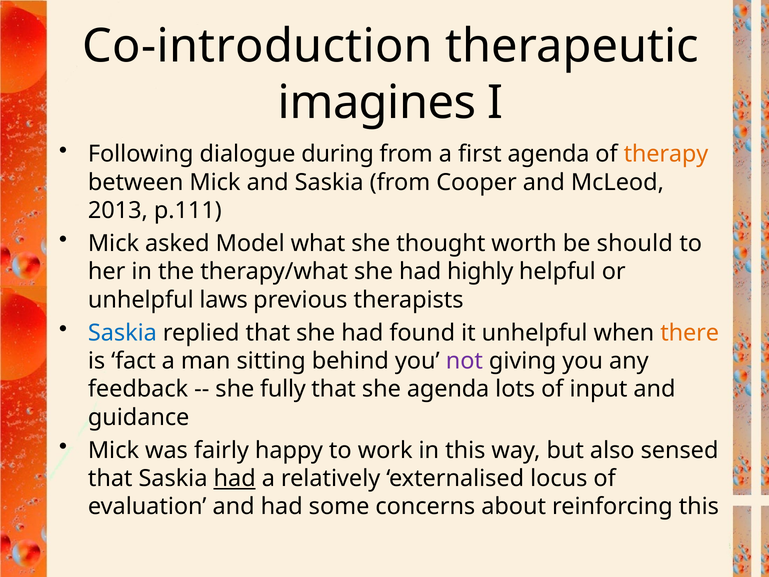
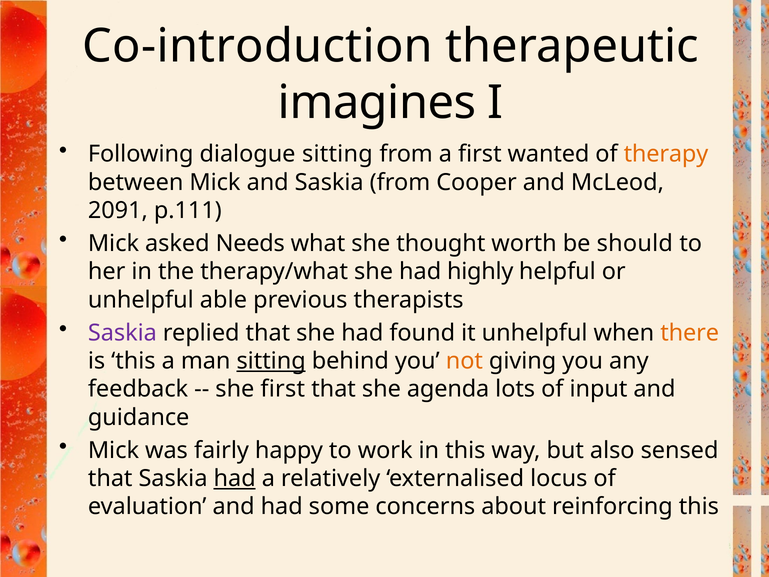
dialogue during: during -> sitting (337, 154)
first agenda: agenda -> wanted (548, 154)
2013: 2013 -> 2091 (118, 211)
Model: Model -> Needs (250, 243)
laws: laws -> able (223, 300)
Saskia colour: blue -> purple (122, 333)
is fact: fact -> this (133, 361)
sitting underline: none -> present (271, 361)
not colour: purple -> orange (464, 361)
she fully: fully -> first (283, 389)
